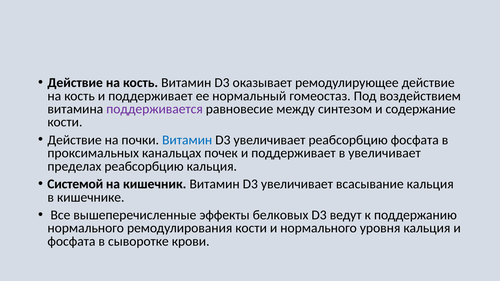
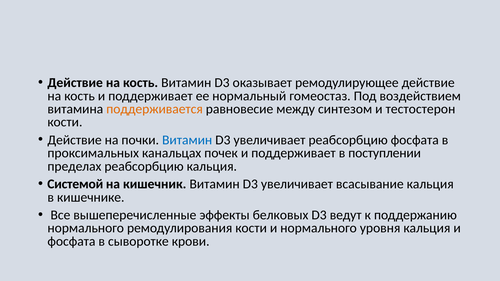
поддерживается colour: purple -> orange (155, 109)
содержание: содержание -> тестостерон (420, 109)
в увеличивает: увеличивает -> поступлении (385, 153)
